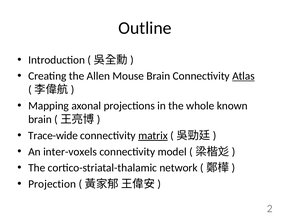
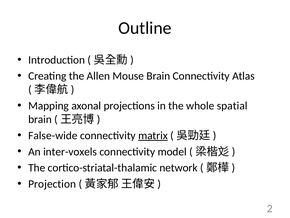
Atlas underline: present -> none (243, 76)
known: known -> spatial (232, 106)
Trace-wide: Trace-wide -> False-wide (53, 135)
